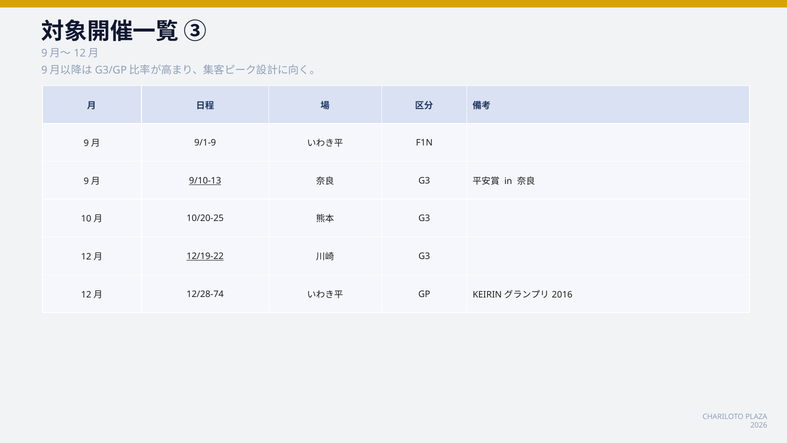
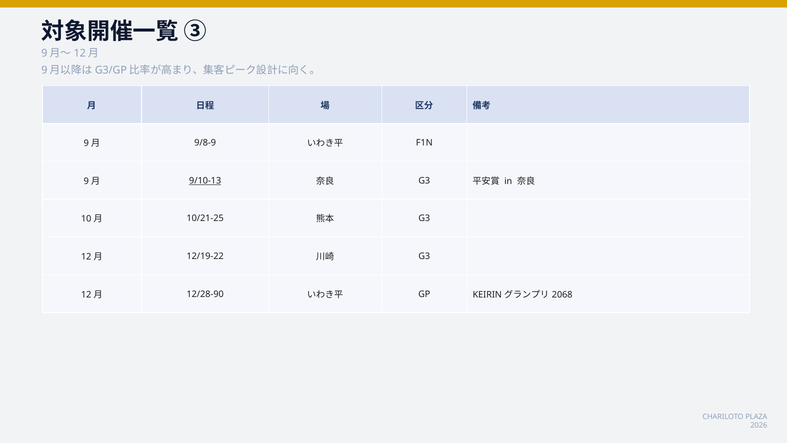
9/1-9: 9/1-9 -> 9/8-9 (205, 143)
10/20-25: 10/20-25 -> 10/21-25 (205, 218)
12/19-22 underline: present -> none (205, 256)
12/28-74: 12/28-74 -> 12/28-90 (205, 294)
2016: 2016 -> 2068 (562, 294)
